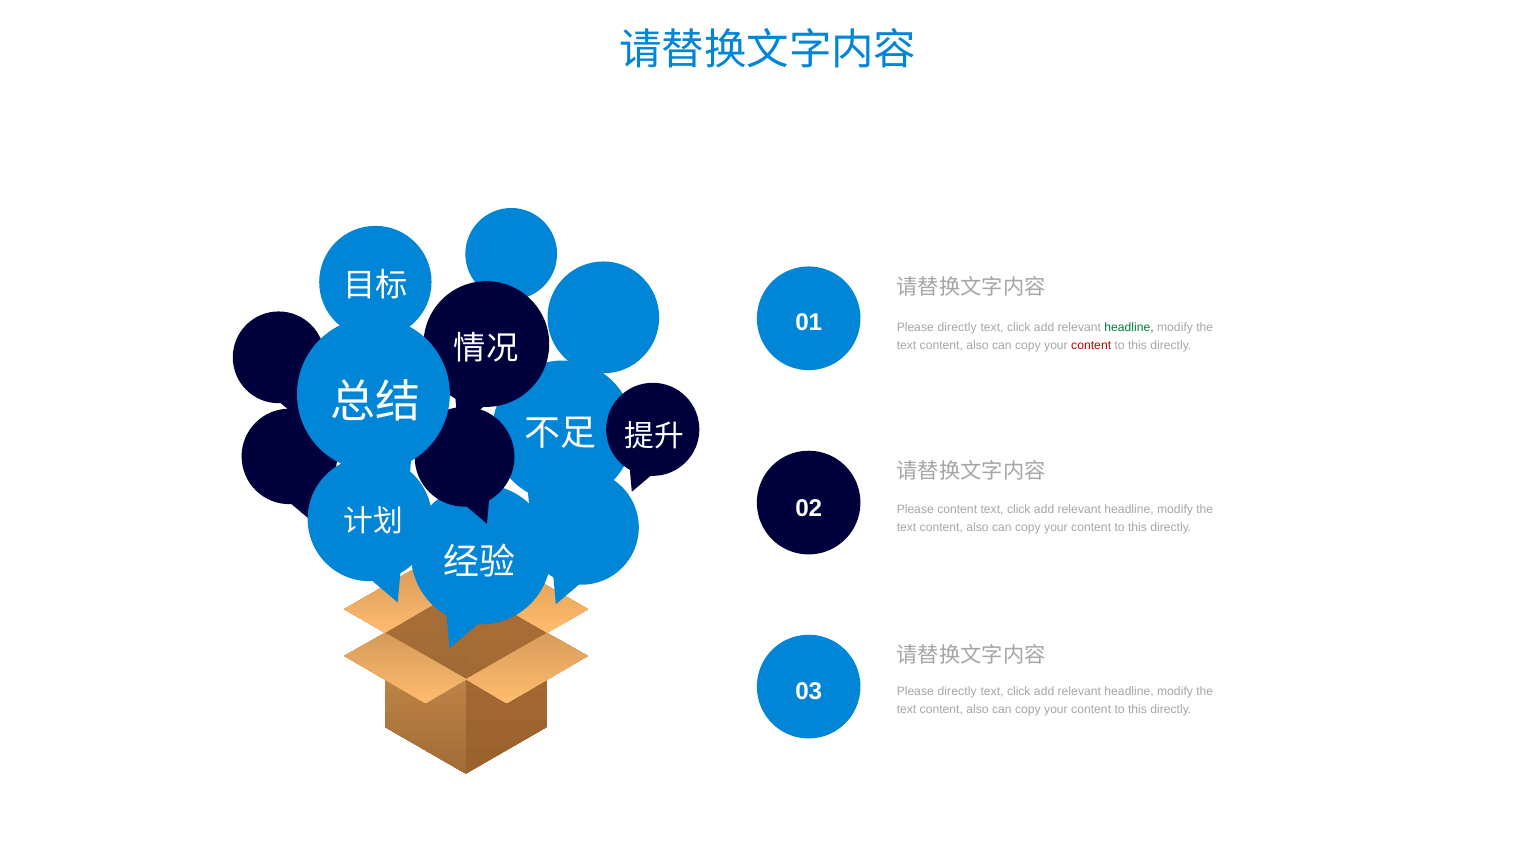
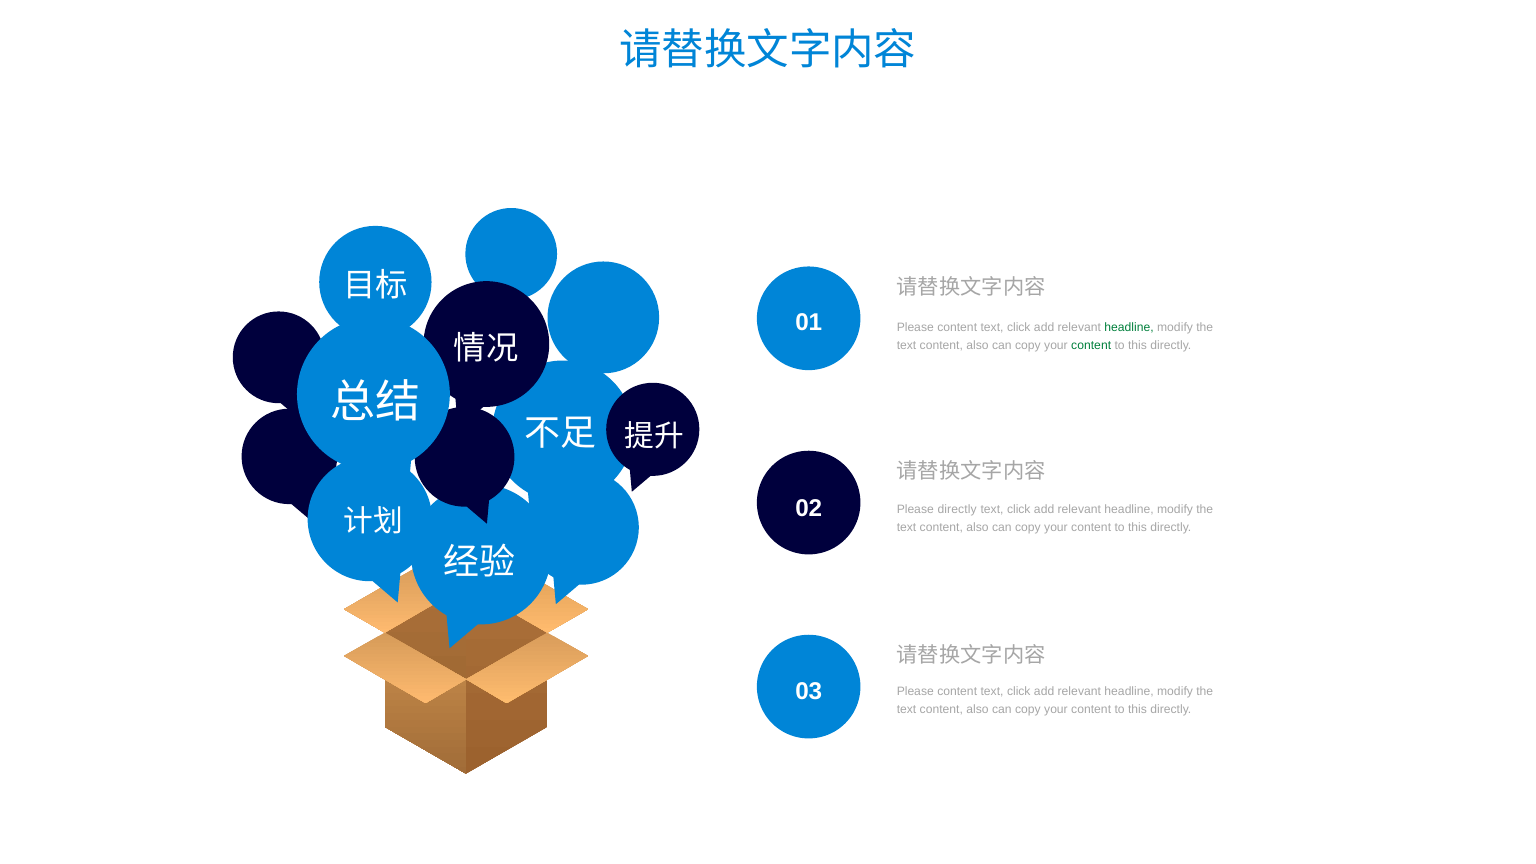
directly: directly -> content (957, 328)
content colour: red -> green (1091, 345)
Please content: content -> directly (957, 510)
directly: directly -> content (957, 692)
